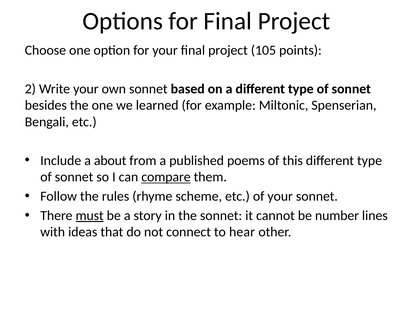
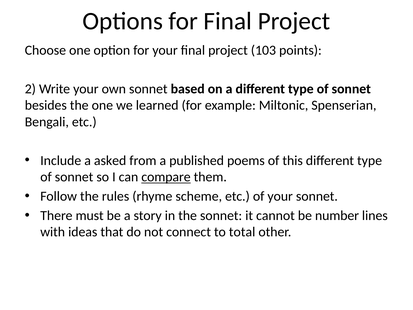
105: 105 -> 103 (263, 50)
about: about -> asked (110, 160)
must underline: present -> none (90, 215)
hear: hear -> total (242, 232)
